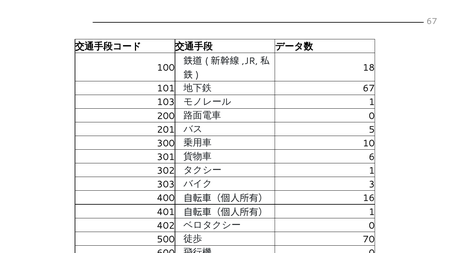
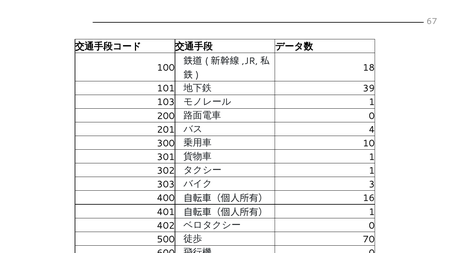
67: 67 -> 39 (369, 89)
5: 5 -> 4 (372, 130)
6: 6 -> 1 (372, 157)
